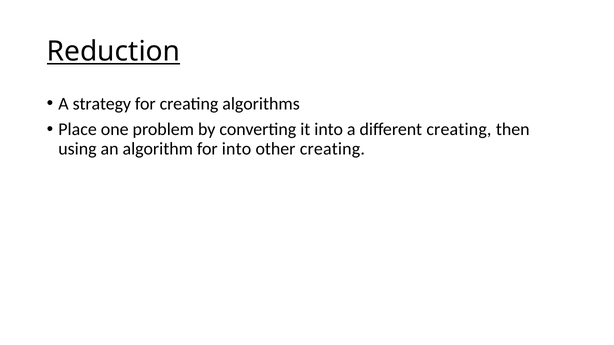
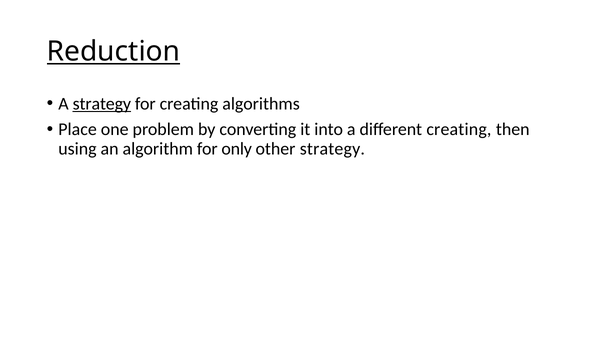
strategy underline: none -> present (102, 104)
for into: into -> only (237, 149)
other creating: creating -> strategy (332, 149)
